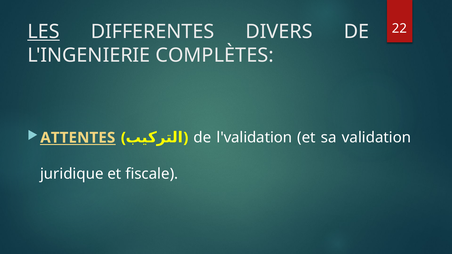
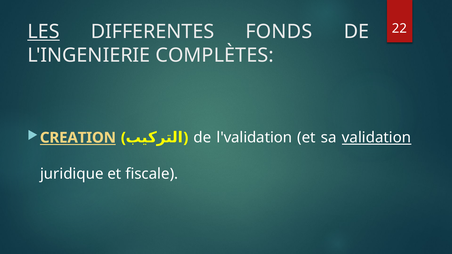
DIVERS: DIVERS -> FONDS (279, 32)
ATTENTES: ATTENTES -> CREATION (78, 138)
validation underline: none -> present (377, 138)
